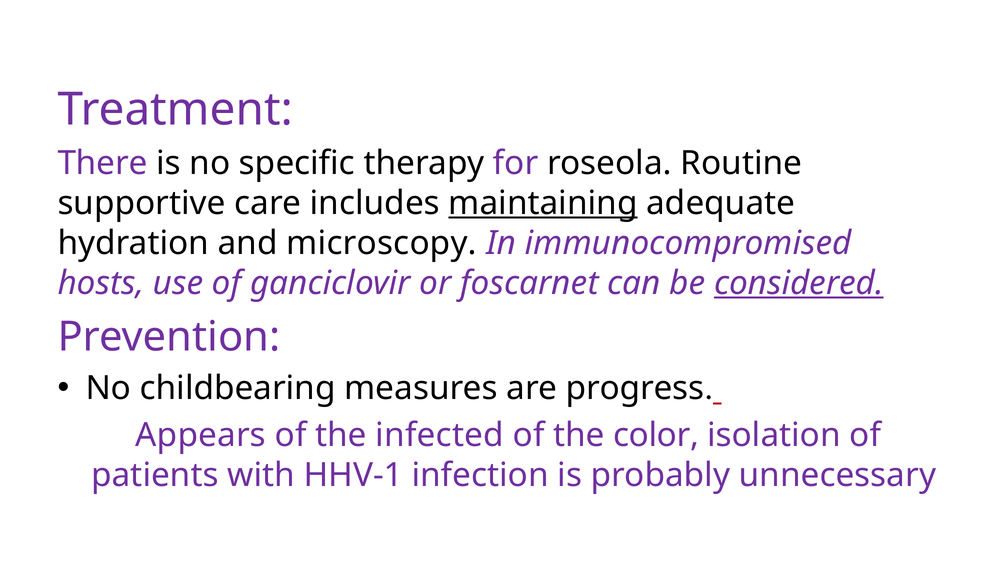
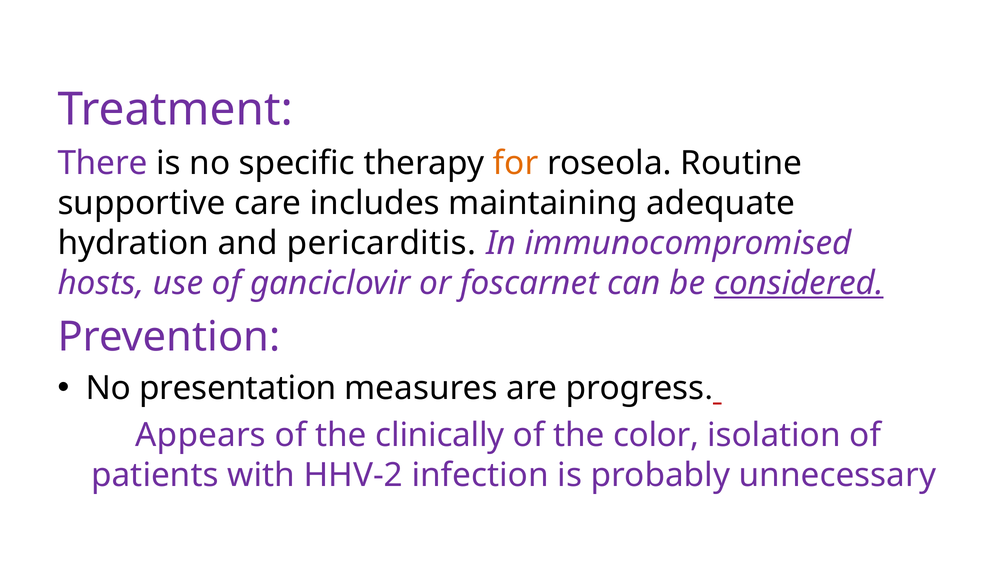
for colour: purple -> orange (516, 163)
maintaining underline: present -> none (543, 203)
microscopy: microscopy -> pericarditis (381, 243)
childbearing: childbearing -> presentation (238, 389)
infected: infected -> clinically (440, 435)
HHV-1: HHV-1 -> HHV-2 (353, 476)
